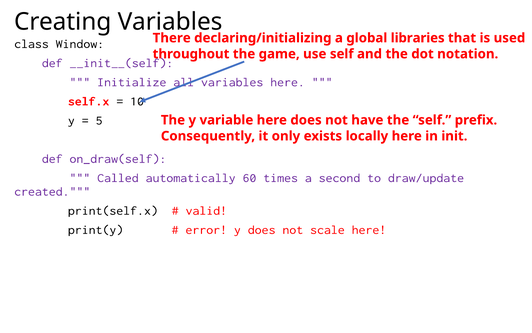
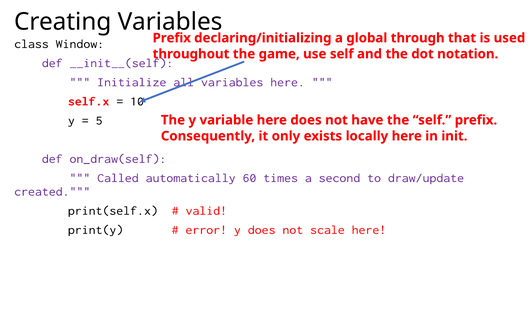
There: There -> Prefix (172, 38)
libraries: libraries -> through (418, 38)
